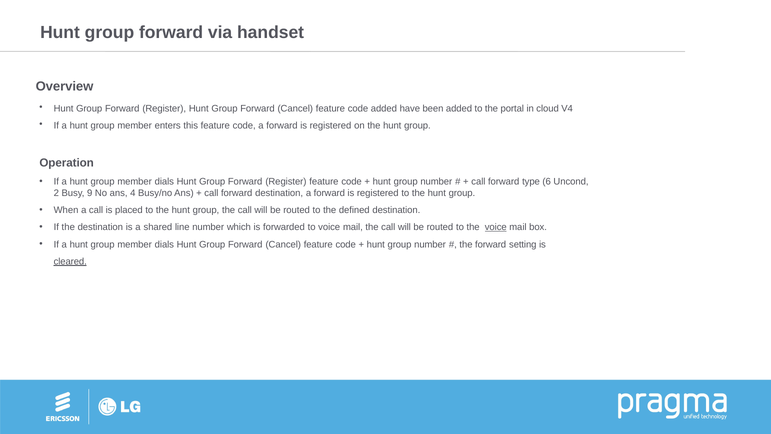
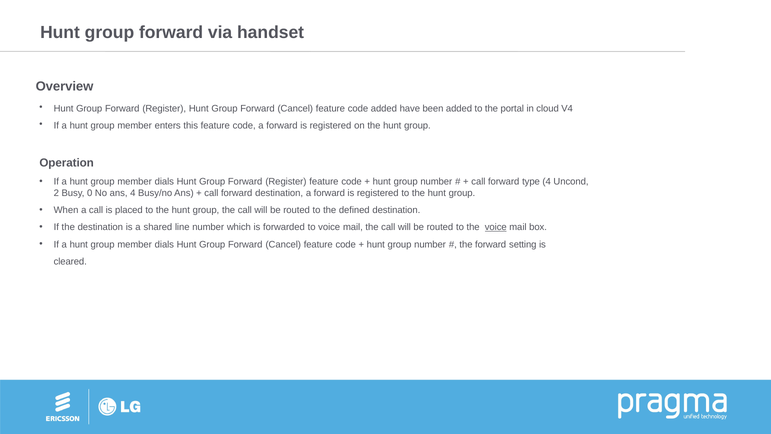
type 6: 6 -> 4 (547, 182)
9: 9 -> 0 (90, 193)
cleared underline: present -> none (70, 261)
